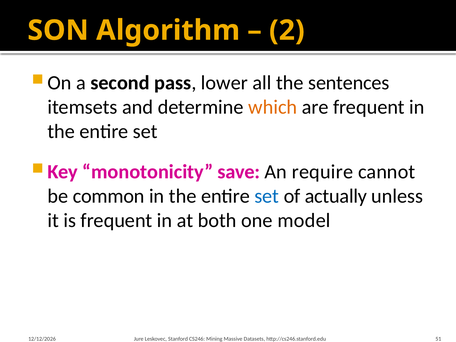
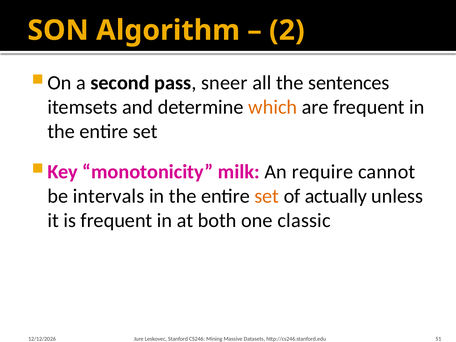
lower: lower -> sneer (224, 83)
save: save -> milk (239, 172)
common: common -> intervals (108, 196)
set colour: blue -> orange (267, 196)
model: model -> classic (304, 220)
